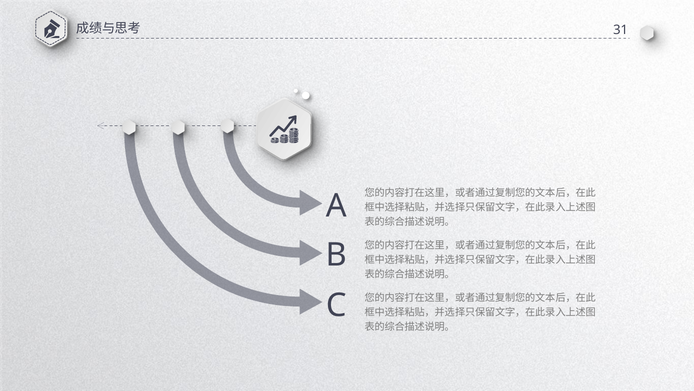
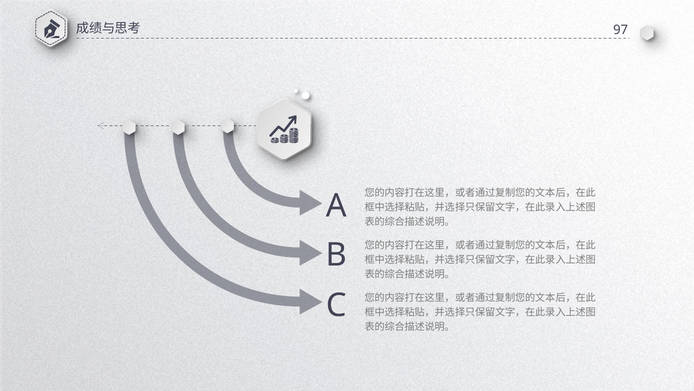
31: 31 -> 97 (621, 30)
